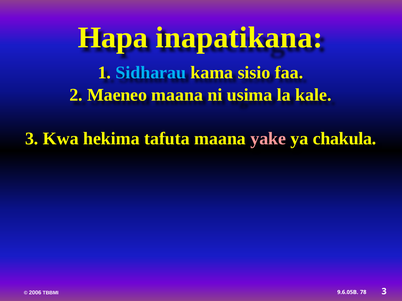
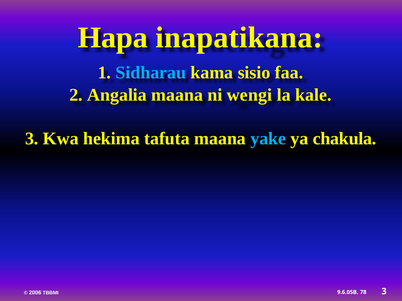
Maeneo: Maeneo -> Angalia (117, 95)
usima: usima -> wengi (250, 95)
yake colour: pink -> light blue (268, 139)
